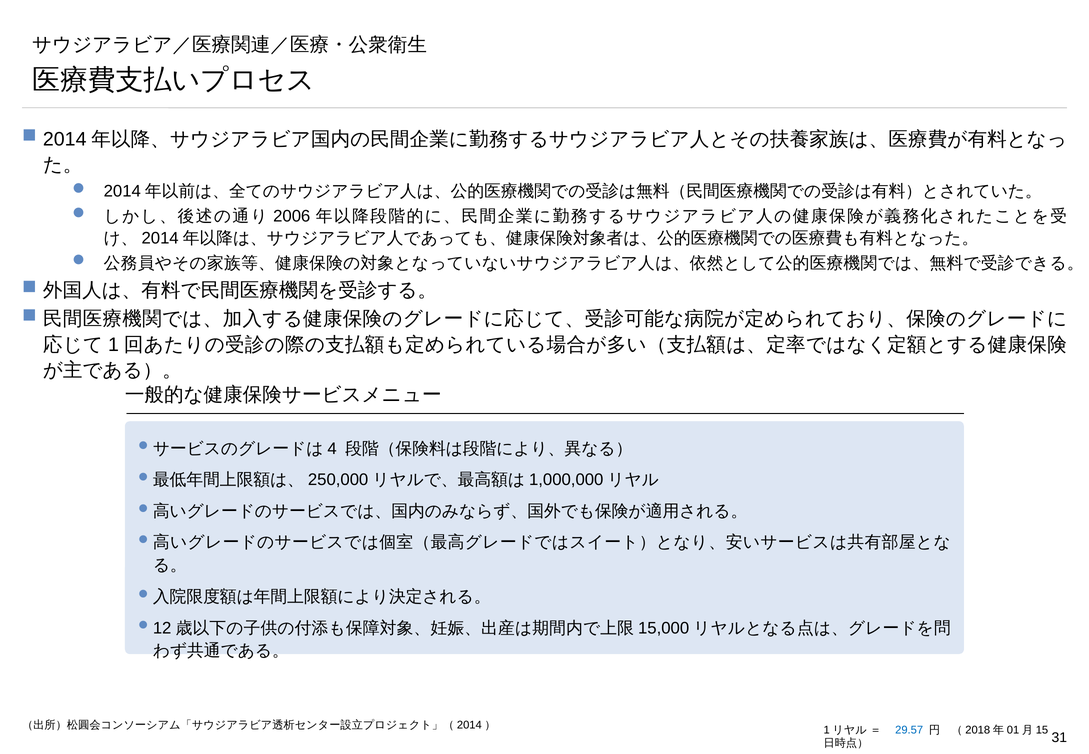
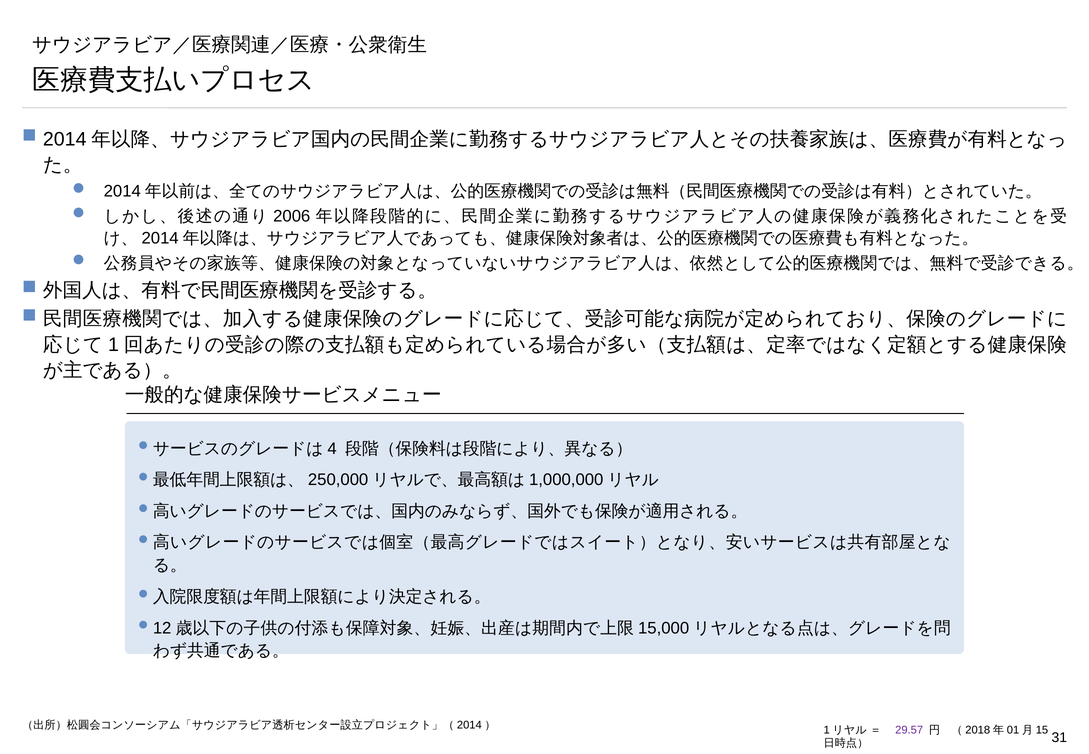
29.57 colour: blue -> purple (909, 730)
